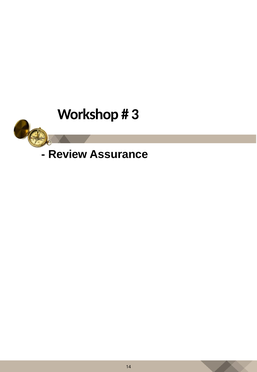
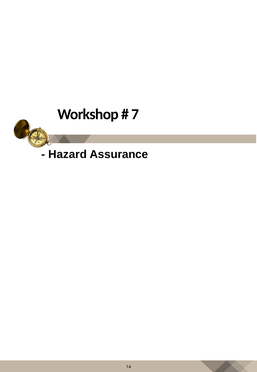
3: 3 -> 7 (135, 114)
Review: Review -> Hazard (68, 154)
